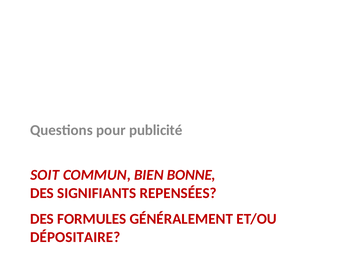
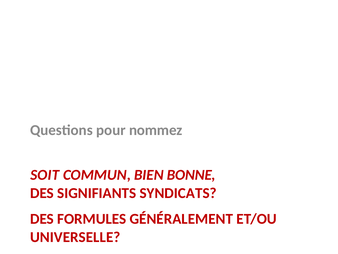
publicité: publicité -> nommez (156, 130)
REPENSÉES: REPENSÉES -> SYNDICATS (178, 193)
DÉPOSITAIRE: DÉPOSITAIRE -> UNIVERSELLE (75, 237)
